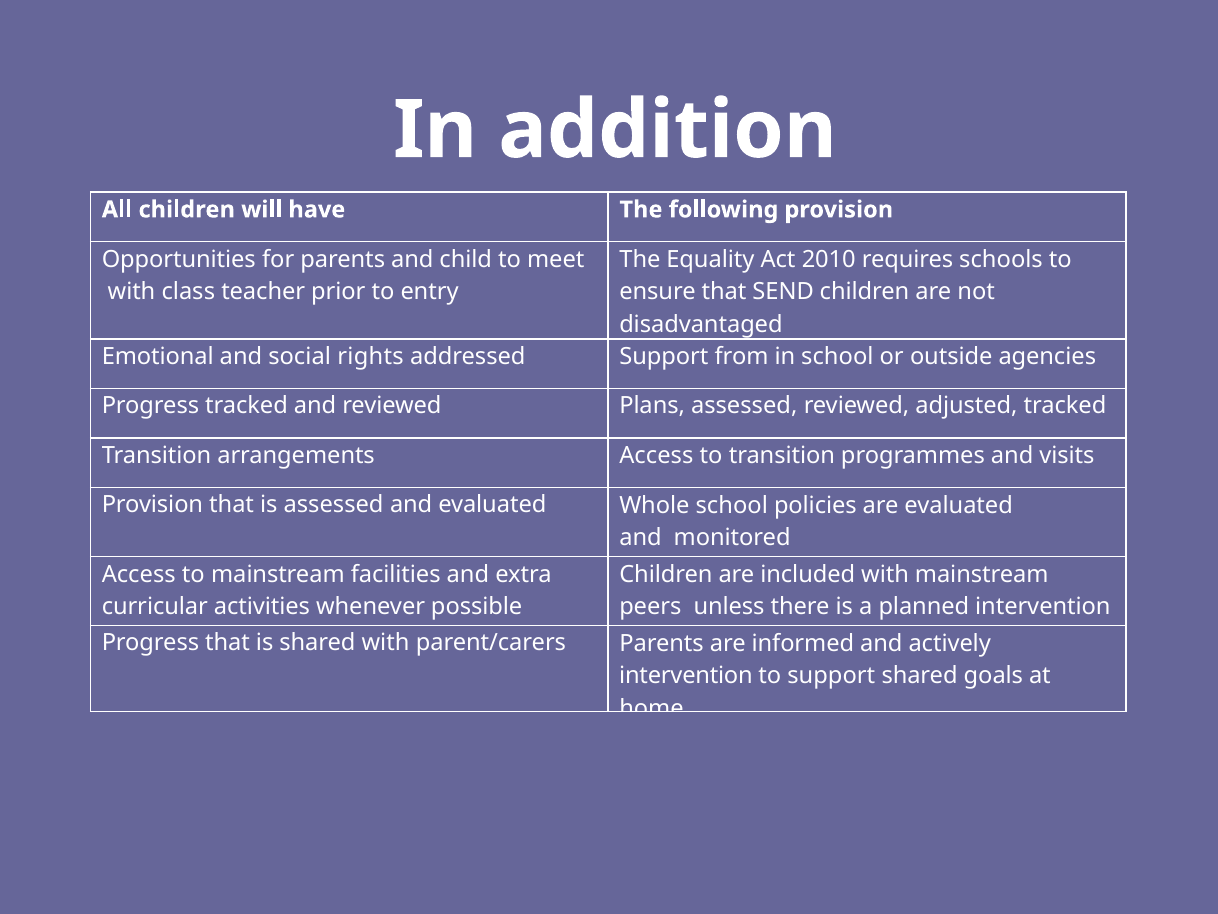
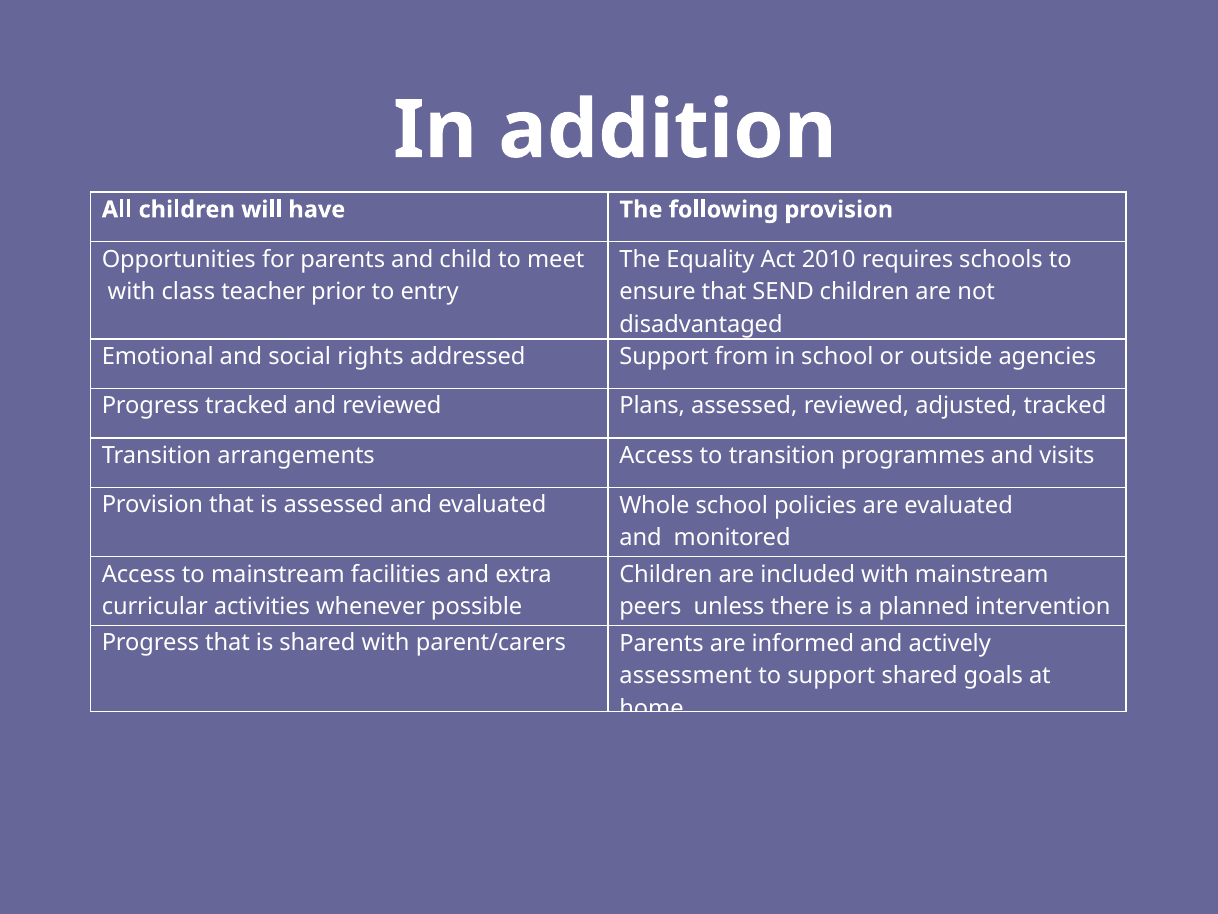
intervention: intervention -> assessment (686, 676)
